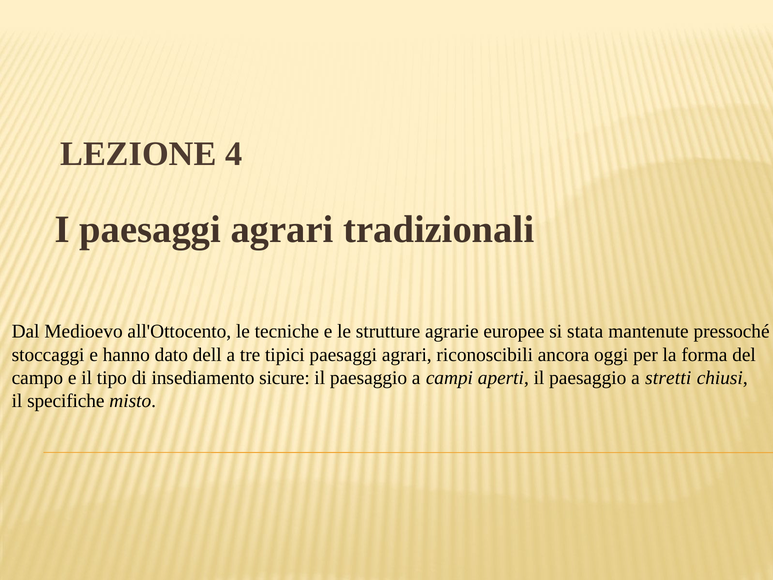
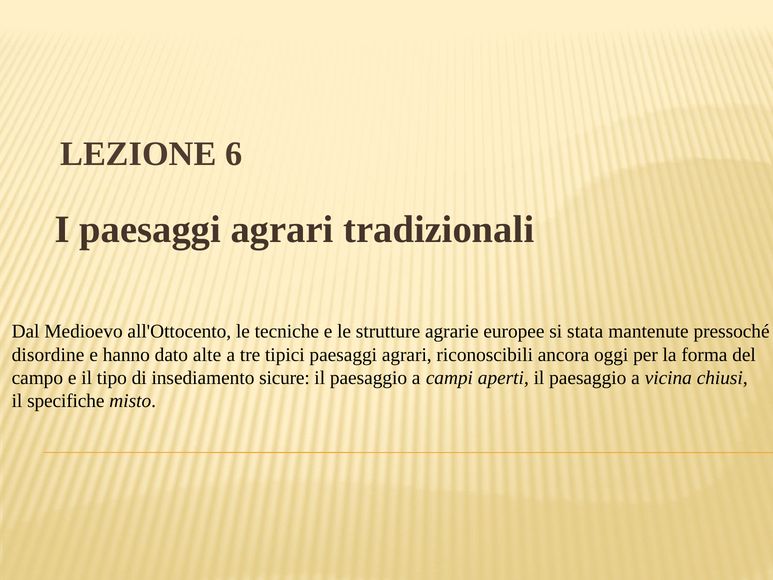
4: 4 -> 6 (234, 154)
stoccaggi: stoccaggi -> disordine (48, 354)
dell: dell -> alte (207, 354)
stretti: stretti -> vicina (668, 378)
